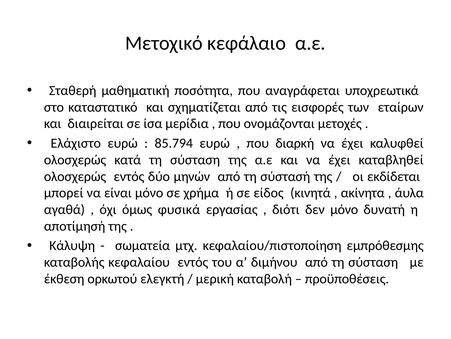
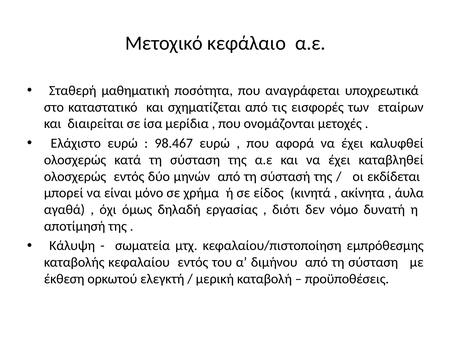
85.794: 85.794 -> 98.467 (174, 143)
διαρκή: διαρκή -> αφορά (295, 143)
φυσικά: φυσικά -> δηλαδή (179, 209)
δεν μόνο: μόνο -> νόμο (344, 209)
